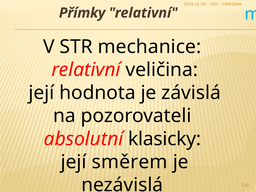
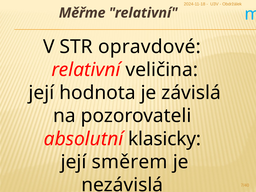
Přímky: Přímky -> Měřme (82, 13)
mechanice: mechanice -> opravdové (149, 47)
